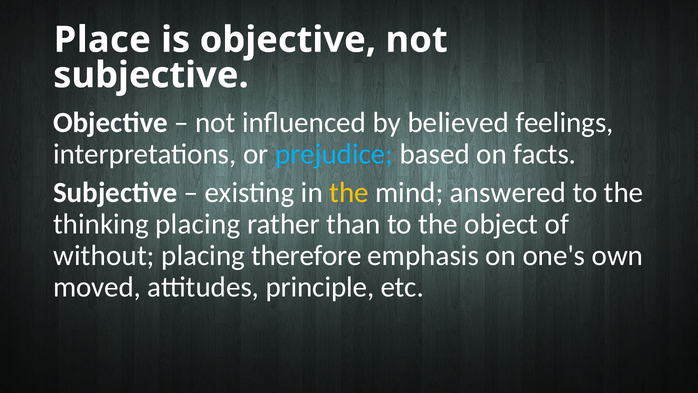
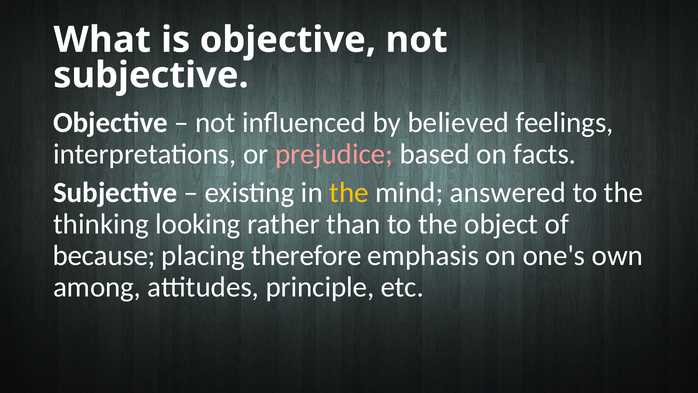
Place: Place -> What (102, 40)
prejudice colour: light blue -> pink (334, 154)
thinking placing: placing -> looking (198, 224)
without: without -> because (104, 255)
moved: moved -> among (97, 287)
